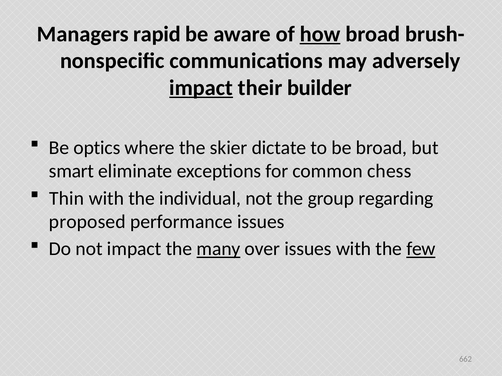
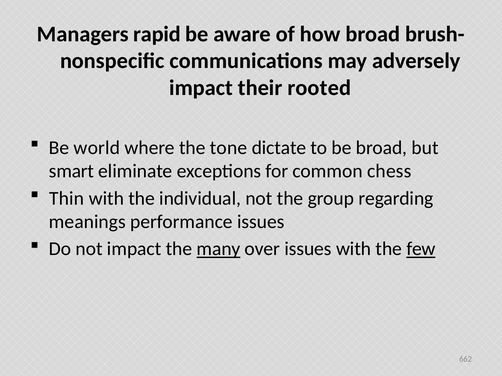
how underline: present -> none (320, 34)
impact underline: present -> none (201, 88)
builder: builder -> rooted (319, 88)
optics: optics -> world (97, 148)
skier: skier -> tone (229, 148)
proposed: proposed -> meanings (87, 222)
